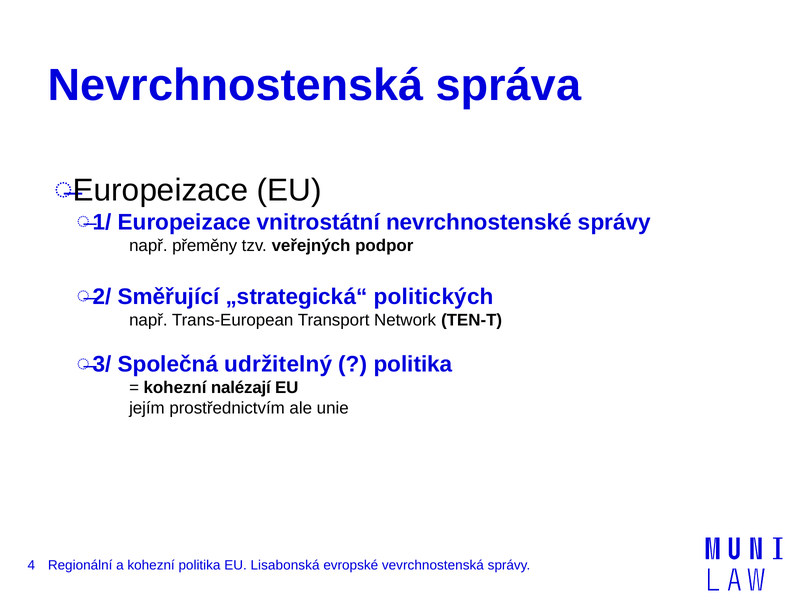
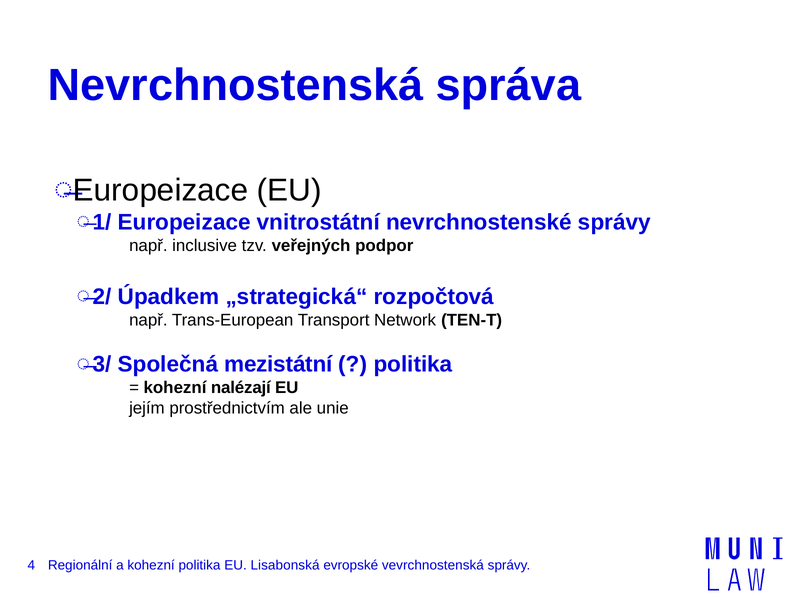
přeměny: přeměny -> inclusive (205, 245)
Směřující: Směřující -> Úpadkem (169, 297)
politických: politických -> rozpočtová (434, 297)
udržitelný: udržitelný -> mezistátní (278, 364)
